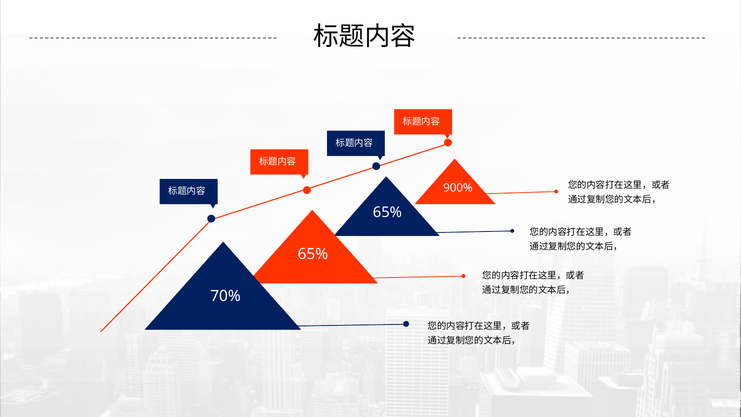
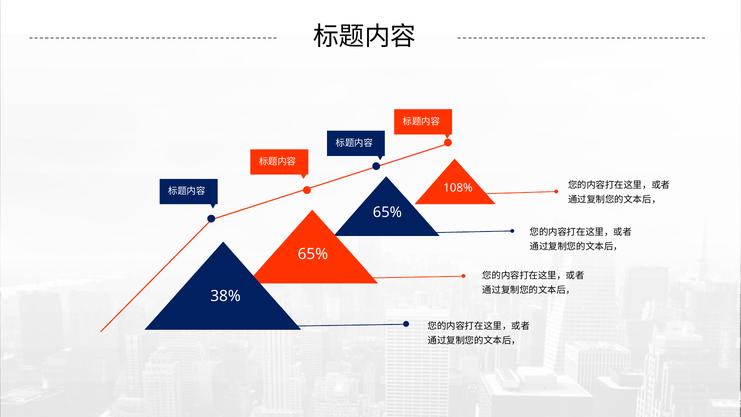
900%: 900% -> 108% (458, 188)
70%: 70% -> 38% (226, 296)
